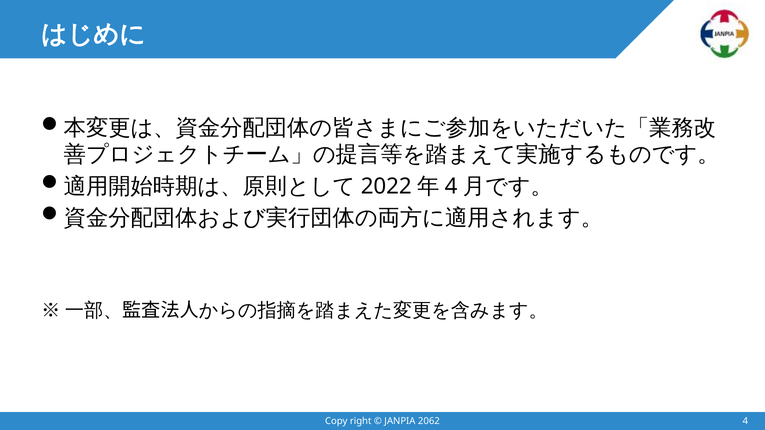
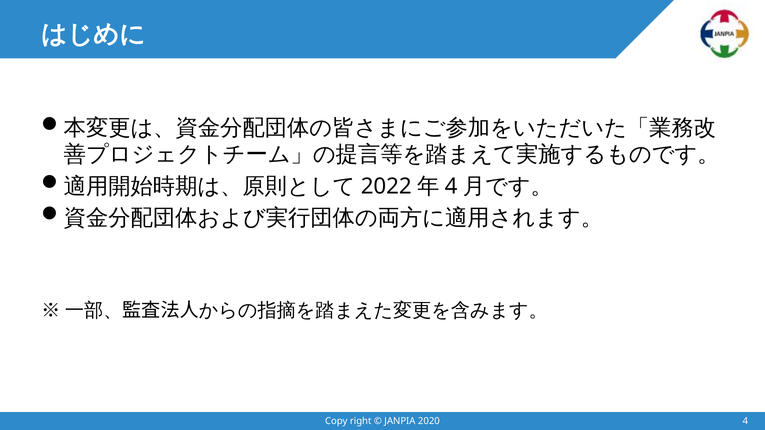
2062: 2062 -> 2020 (429, 421)
